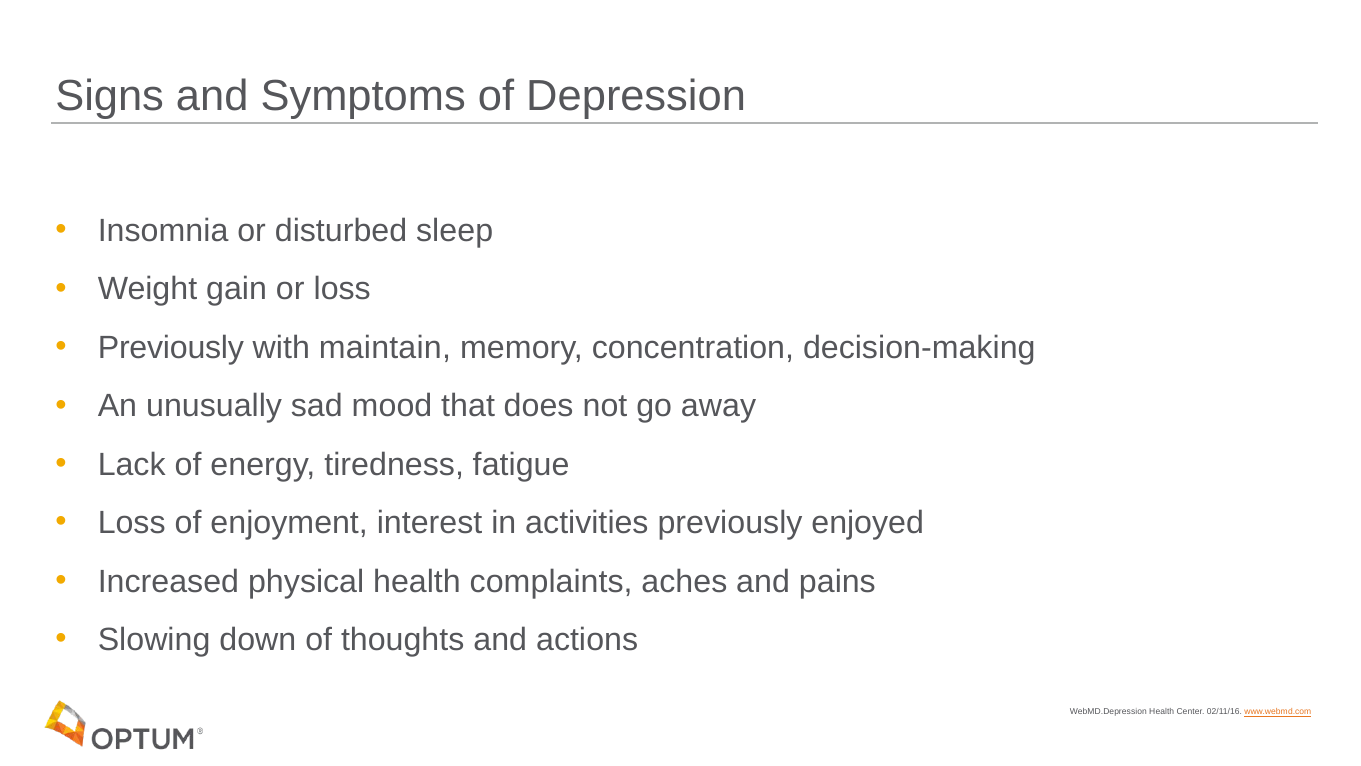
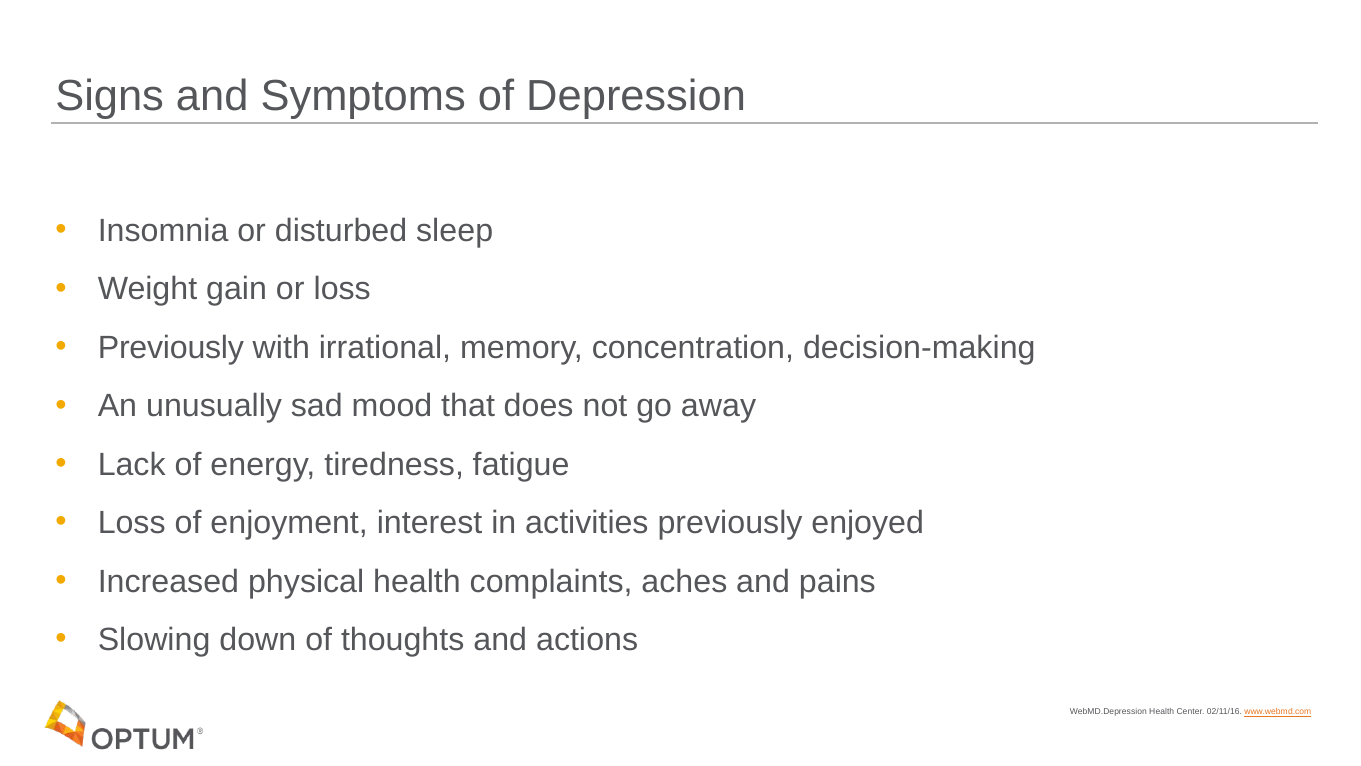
maintain: maintain -> irrational (385, 347)
